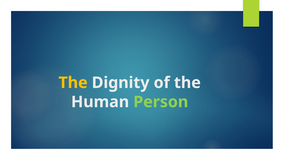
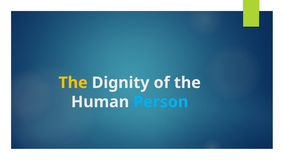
Person colour: light green -> light blue (161, 102)
